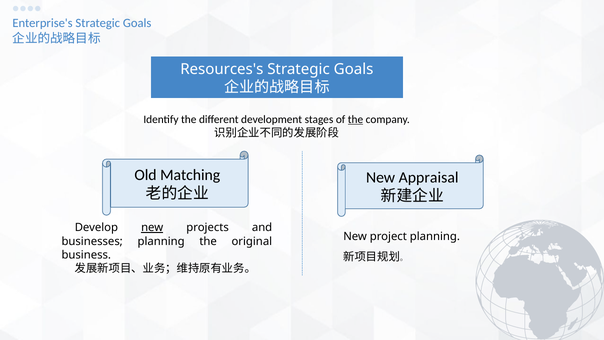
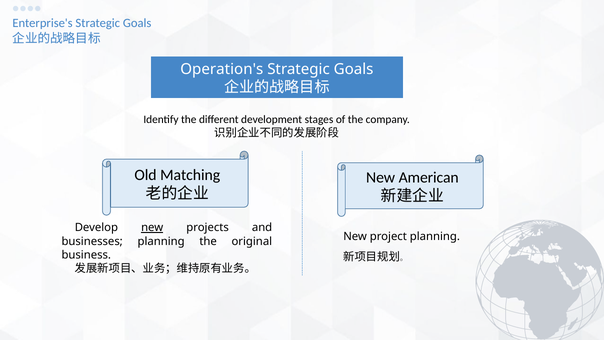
Resources's: Resources's -> Operation's (222, 69)
the underline: present -> none (355, 119)
Appraisal: Appraisal -> American (429, 177)
